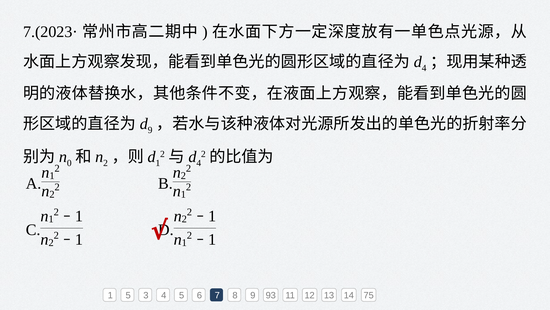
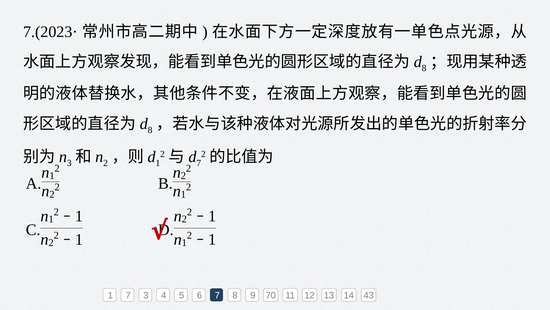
4: 4 -> 8 (424, 68)
9: 9 -> 8 (150, 130)
4: 4 -> 7 (199, 163)
0: 0 -> 3 (69, 163)
1 5: 5 -> 7 (128, 295)
93: 93 -> 70 (271, 295)
75: 75 -> 43 (369, 295)
